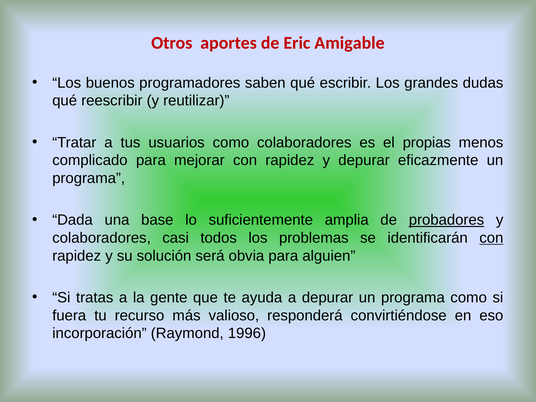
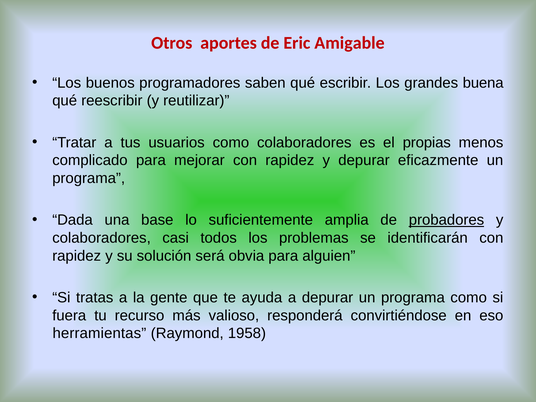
dudas: dudas -> buena (483, 83)
con underline: present -> none (491, 238)
incorporación: incorporación -> herramientas (99, 333)
1996: 1996 -> 1958 (247, 333)
